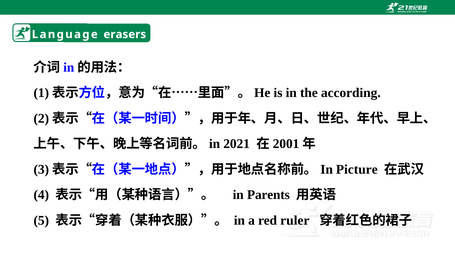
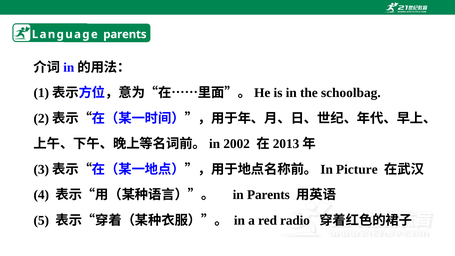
Language erasers: erasers -> parents (125, 34)
according: according -> schoolbag (351, 93)
2021: 2021 -> 2002 (237, 144)
2001: 2001 -> 2013 (286, 144)
ruler: ruler -> radio (295, 220)
